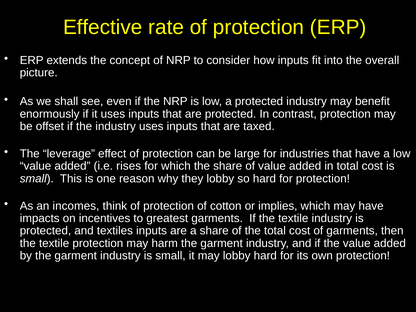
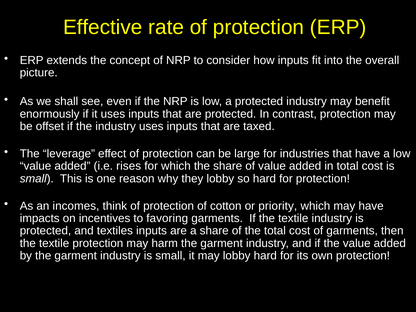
implies: implies -> priority (278, 206)
greatest: greatest -> favoring (167, 218)
